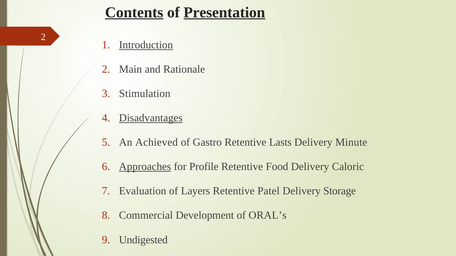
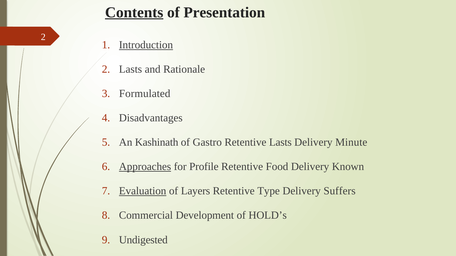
Presentation underline: present -> none (224, 12)
2 Main: Main -> Lasts (131, 69)
Stimulation: Stimulation -> Formulated (145, 94)
Disadvantages underline: present -> none (151, 118)
Achieved: Achieved -> Kashinath (157, 143)
Caloric: Caloric -> Known (348, 167)
Evaluation underline: none -> present (143, 191)
Patel: Patel -> Type (269, 191)
Storage: Storage -> Suffers (340, 191)
ORAL’s: ORAL’s -> HOLD’s (268, 216)
